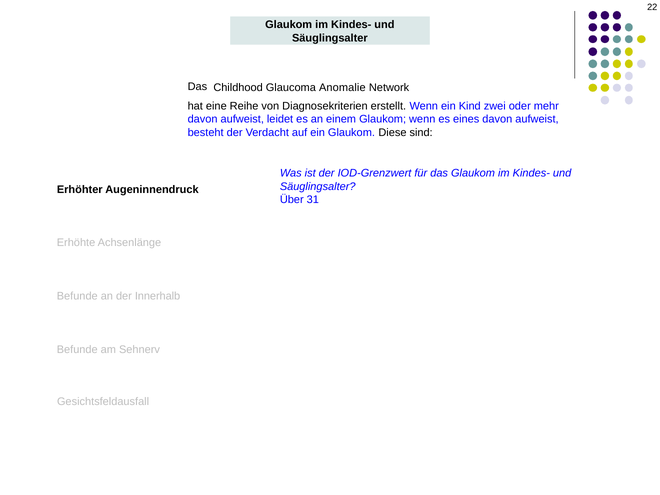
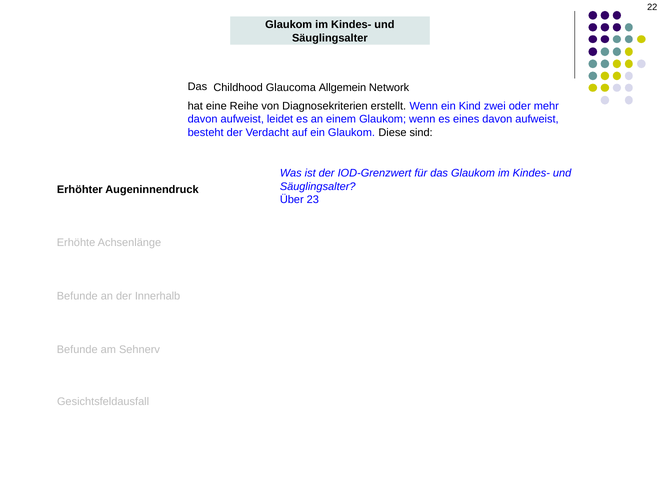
Anomalie: Anomalie -> Allgemein (342, 88)
31: 31 -> 23 (313, 200)
